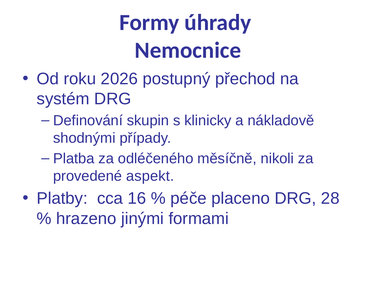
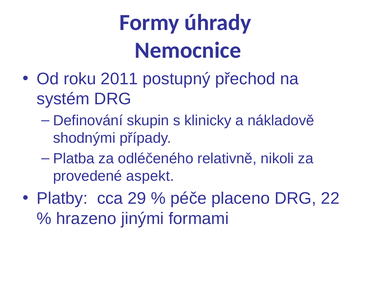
2026: 2026 -> 2011 (119, 79)
měsíčně: měsíčně -> relativně (227, 159)
16: 16 -> 29 (137, 198)
28: 28 -> 22 (330, 198)
